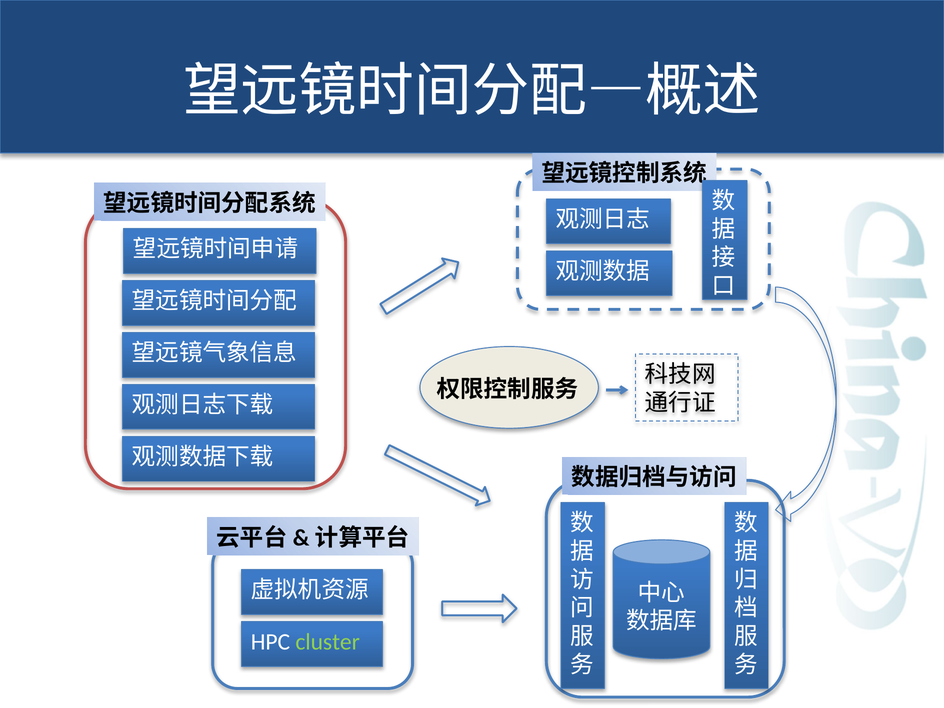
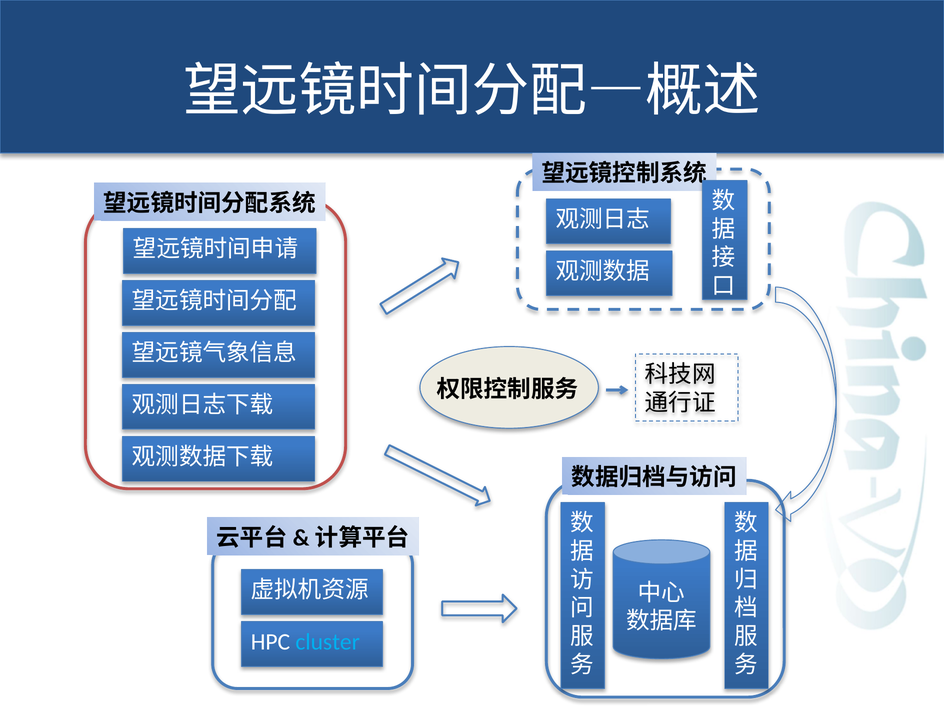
cluster colour: light green -> light blue (328, 642)
